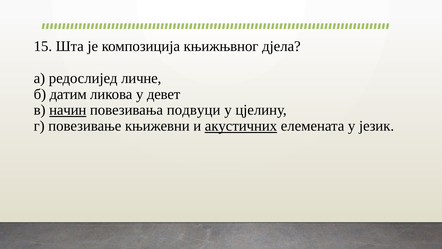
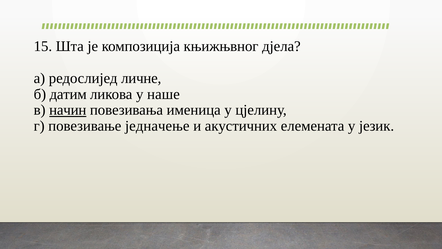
девет: девет -> наше (163, 94)
подвуци: подвуци -> именица (194, 110)
књижевни: књижевни -> једначење (157, 126)
акустичних underline: present -> none (241, 126)
